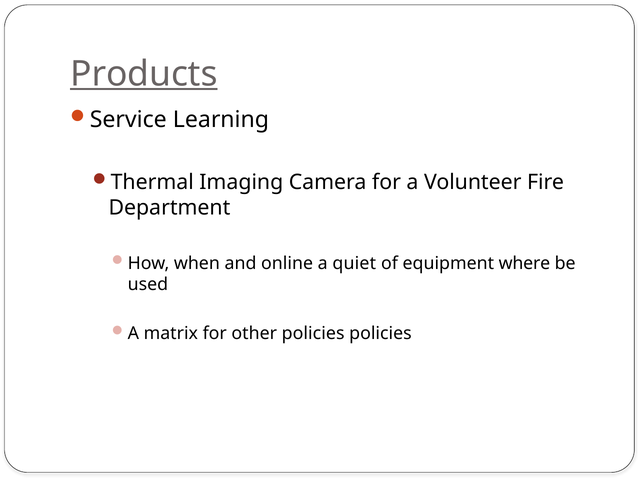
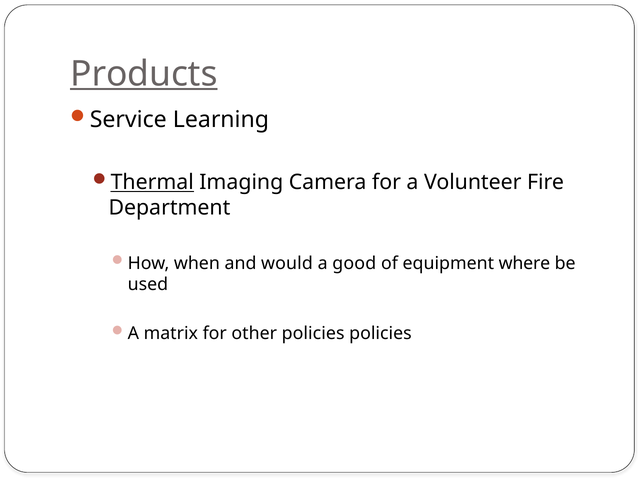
Thermal underline: none -> present (152, 182)
online: online -> would (287, 263)
quiet: quiet -> good (354, 263)
